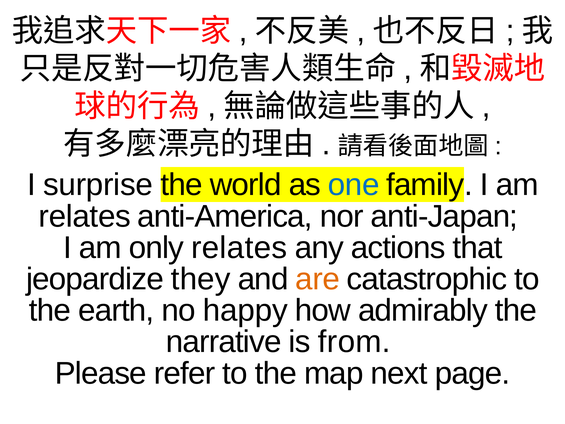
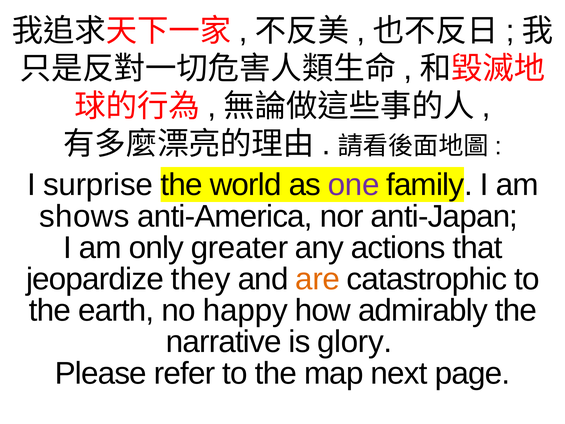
one colour: blue -> purple (354, 185)
relates: relates -> shows (84, 216)
only relates: relates -> greater (239, 248)
from: from -> glory (355, 342)
